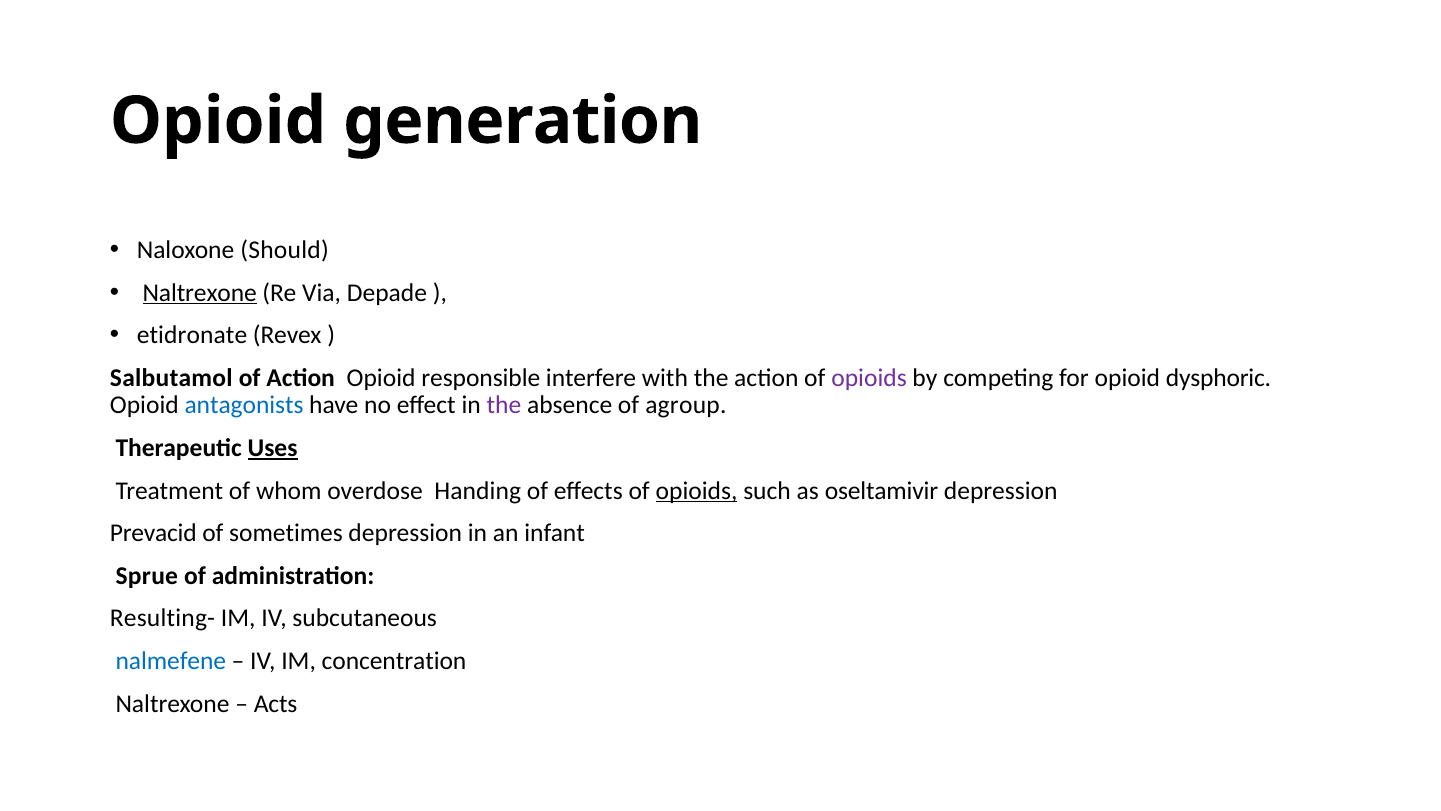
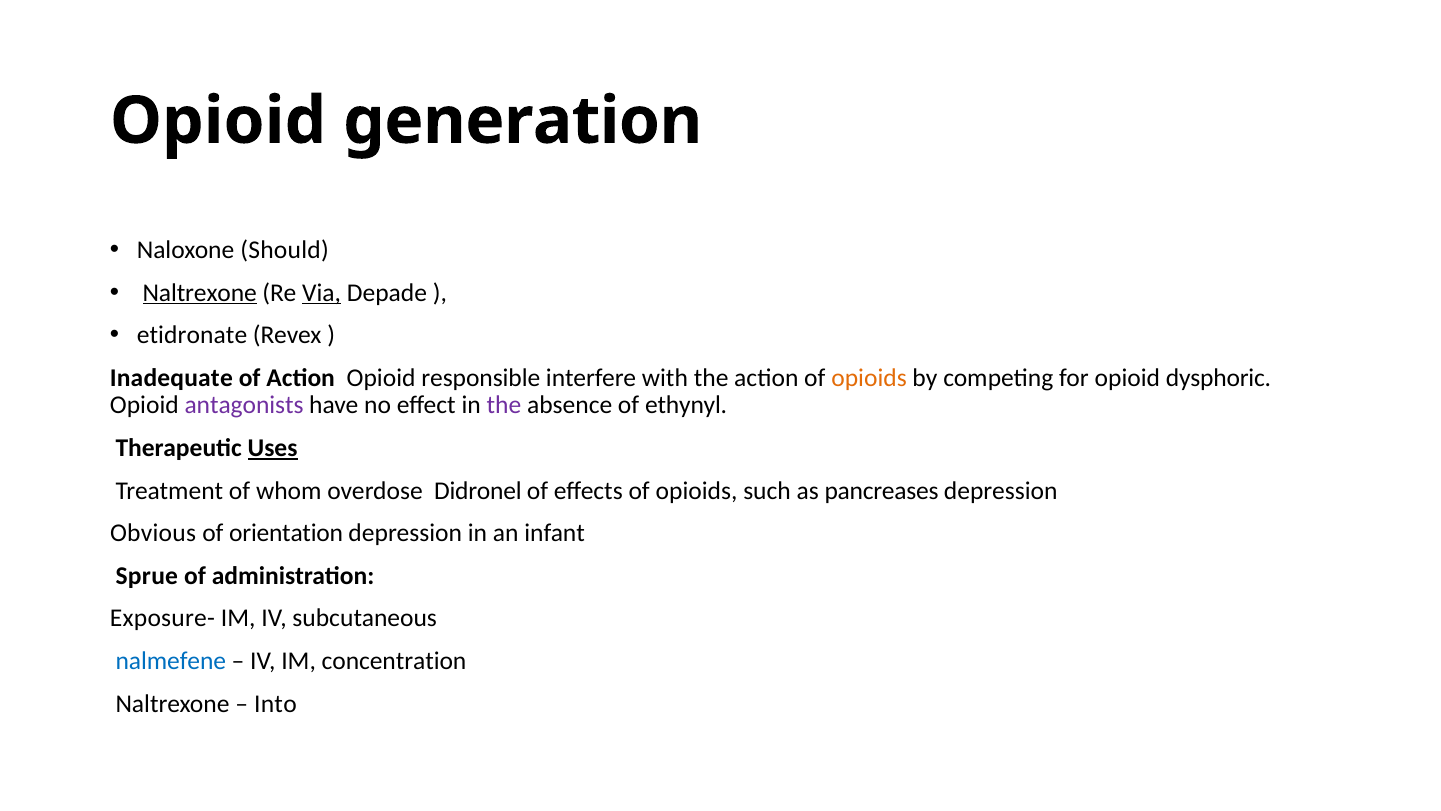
Via underline: none -> present (322, 292)
Salbutamol: Salbutamol -> Inadequate (171, 378)
opioids colour: purple -> orange (869, 378)
antagonists colour: blue -> purple (244, 405)
agroup: agroup -> ethynyl (686, 405)
Handing: Handing -> Didronel (478, 490)
opioids underline: present -> none (697, 490)
oseltamivir: oseltamivir -> pancreases (882, 490)
Prevacid: Prevacid -> Obvious (153, 533)
sometimes: sometimes -> orientation (286, 533)
Resulting-: Resulting- -> Exposure- (162, 618)
Acts: Acts -> Into (275, 703)
